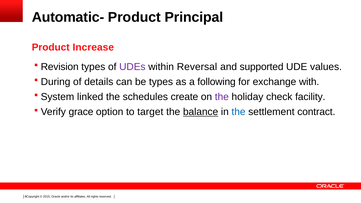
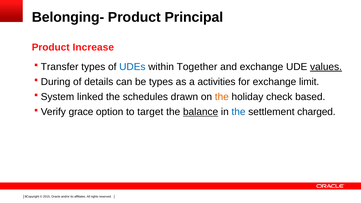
Automatic-: Automatic- -> Belonging- (68, 17)
Revision: Revision -> Transfer (60, 67)
UDEs colour: purple -> blue (132, 67)
Reversal: Reversal -> Together (197, 67)
and supported: supported -> exchange (262, 67)
values underline: none -> present (326, 67)
following: following -> activities (217, 82)
with: with -> limit (309, 82)
create: create -> drawn (184, 97)
the colour: purple -> orange (222, 97)
facility: facility -> based (310, 97)
contract: contract -> charged (316, 112)
